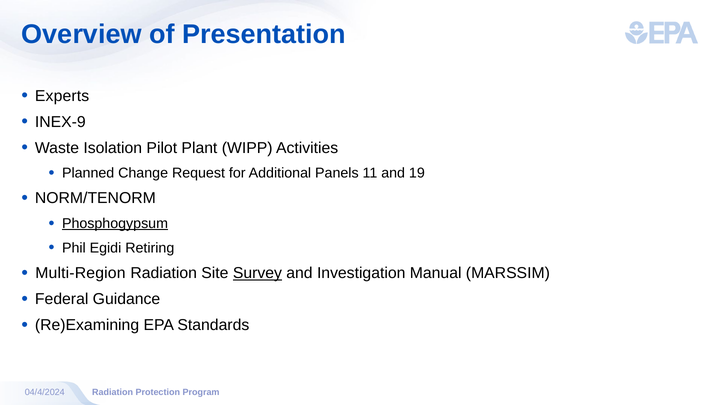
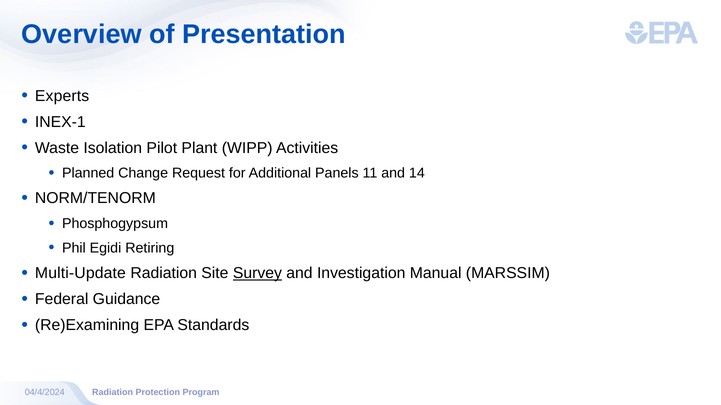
INEX-9: INEX-9 -> INEX-1 (60, 122)
19: 19 -> 14 (417, 173)
Phosphogypsum underline: present -> none (115, 224)
Multi-Region: Multi-Region -> Multi-Update (80, 273)
